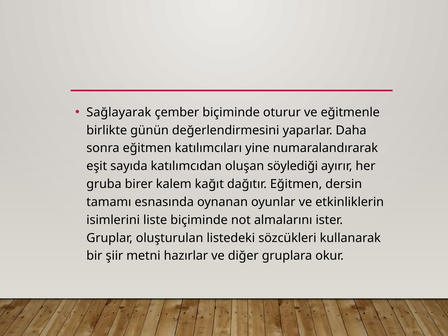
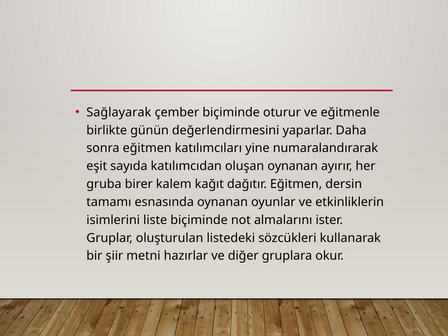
oluşan söylediği: söylediği -> oynanan (293, 166)
